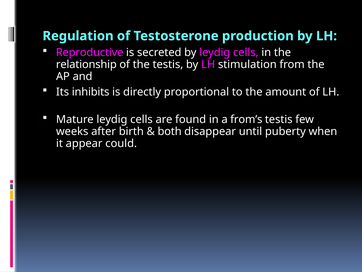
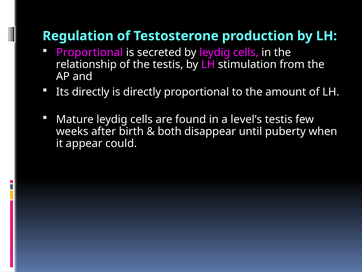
Reproductive: Reproductive -> Proportional (90, 52)
Its inhibits: inhibits -> directly (91, 92)
from’s: from’s -> level’s (246, 119)
